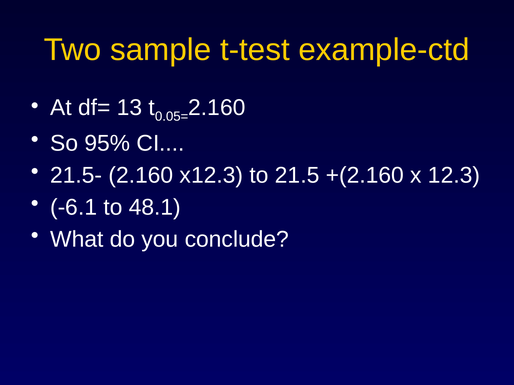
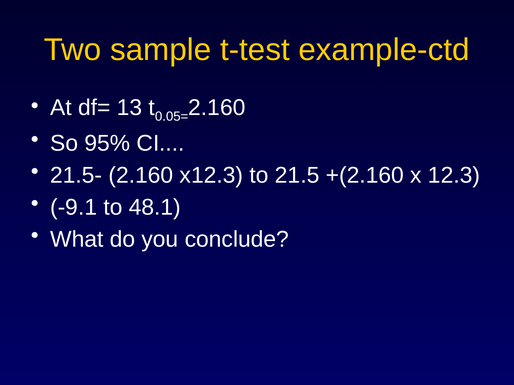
-6.1: -6.1 -> -9.1 (74, 208)
